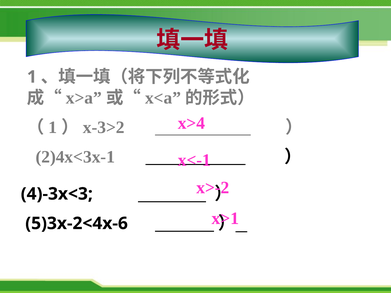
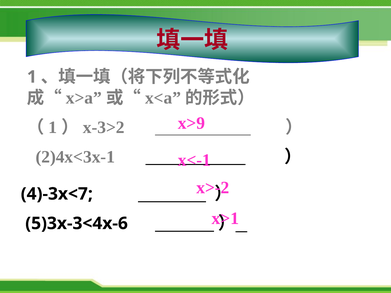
x>4: x>4 -> x>9 (191, 123)
4)-3x<3: 4)-3x<3 -> 4)-3x<7 (57, 194)
5)3x-2<4x-6: 5)3x-2<4x-6 -> 5)3x-3<4x-6 (77, 224)
